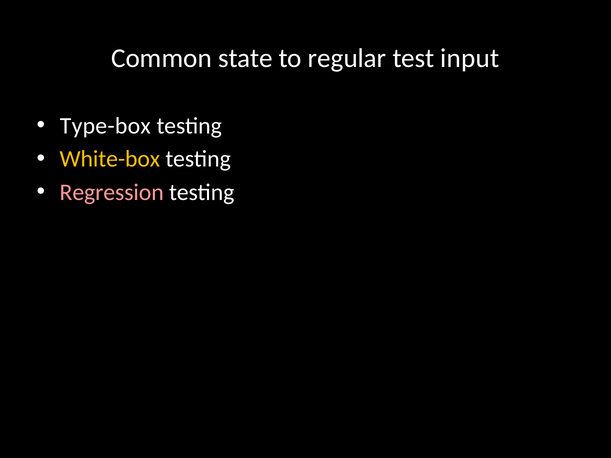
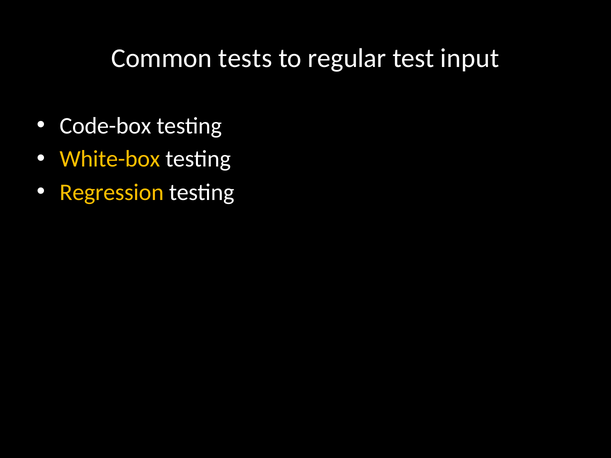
state: state -> tests (245, 58)
Type-box: Type-box -> Code-box (105, 126)
Regression colour: pink -> yellow (112, 192)
